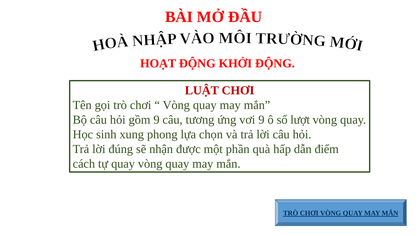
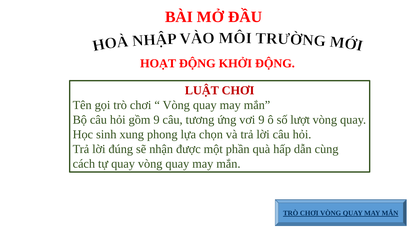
điểm: điểm -> cùng (327, 149)
